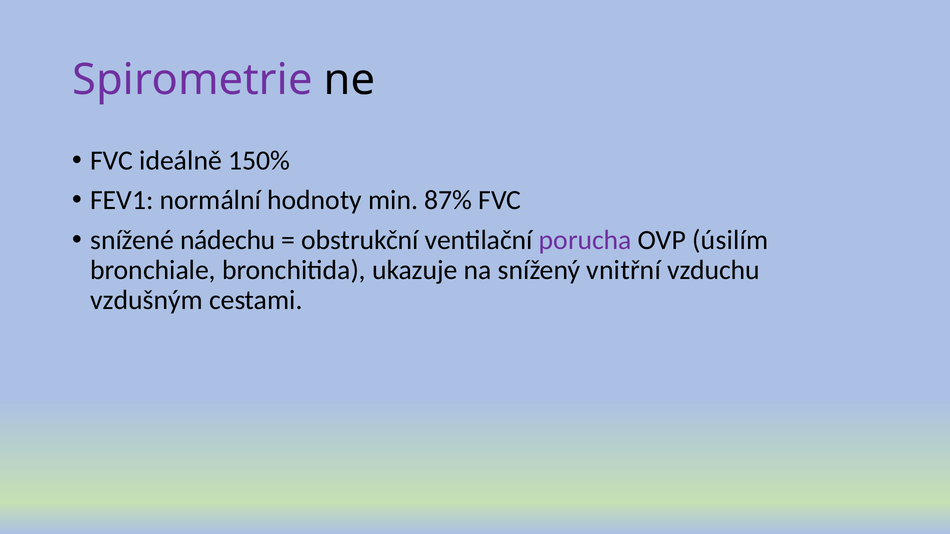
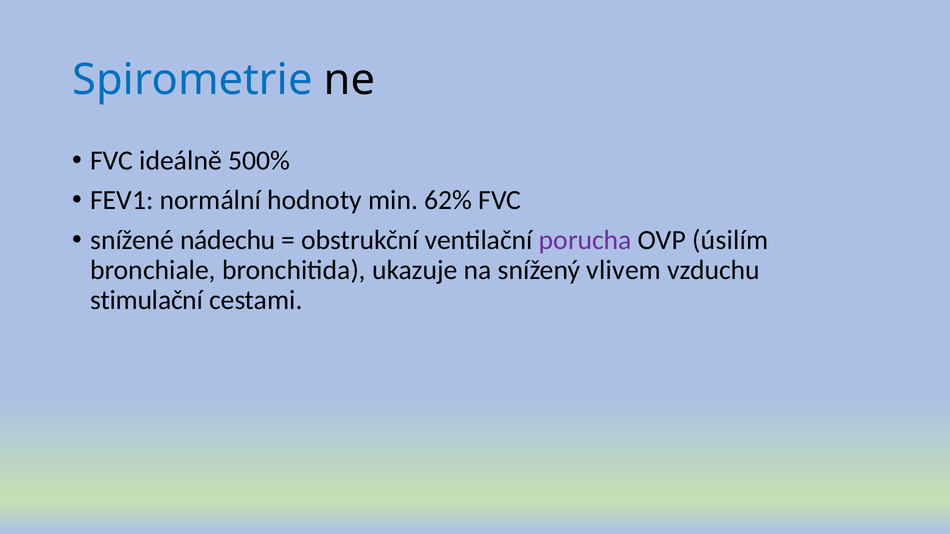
Spirometrie colour: purple -> blue (192, 80)
150%: 150% -> 500% (259, 161)
87%: 87% -> 62% (448, 200)
vnitřní: vnitřní -> vlivem (624, 270)
vzdušným: vzdušným -> stimulační (147, 300)
